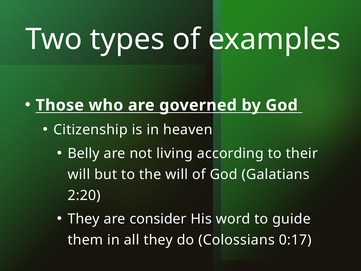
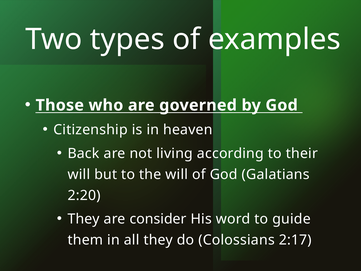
Belly: Belly -> Back (83, 153)
0:17: 0:17 -> 2:17 (295, 240)
